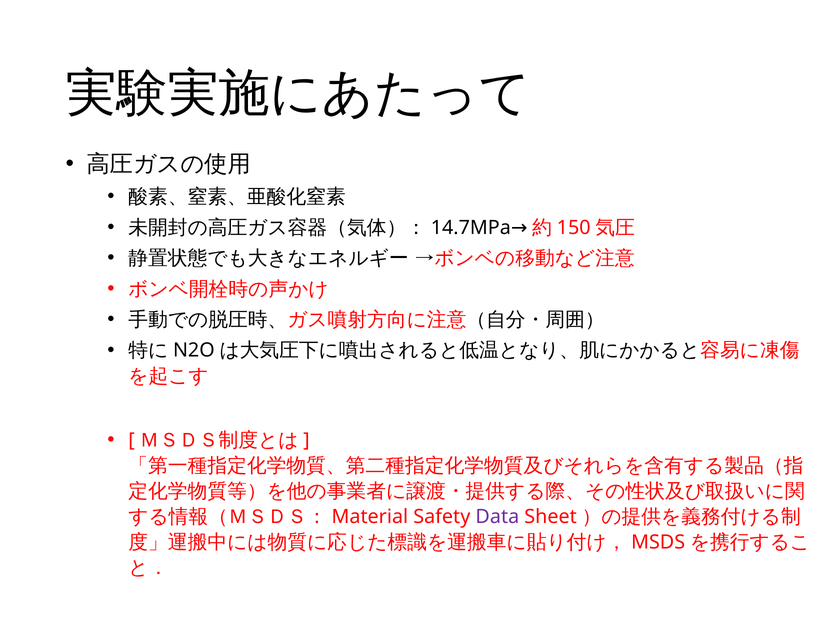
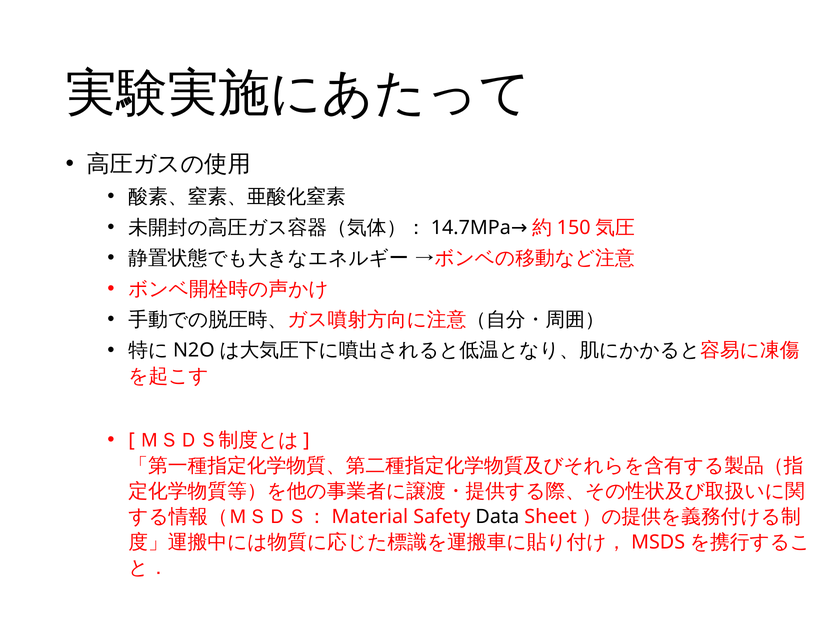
Data colour: purple -> black (497, 517)
